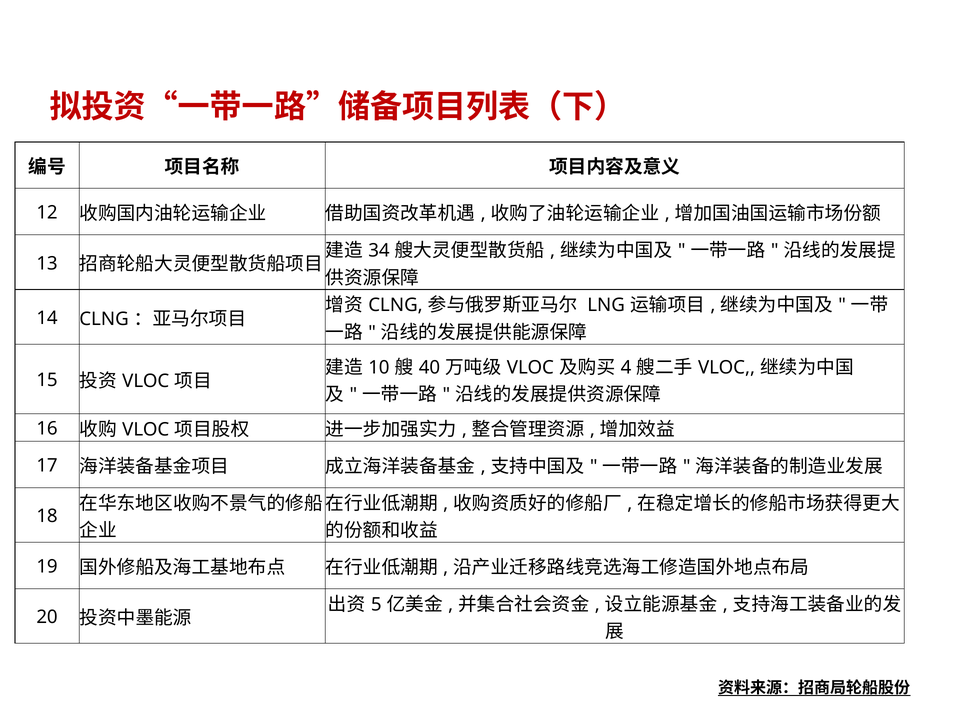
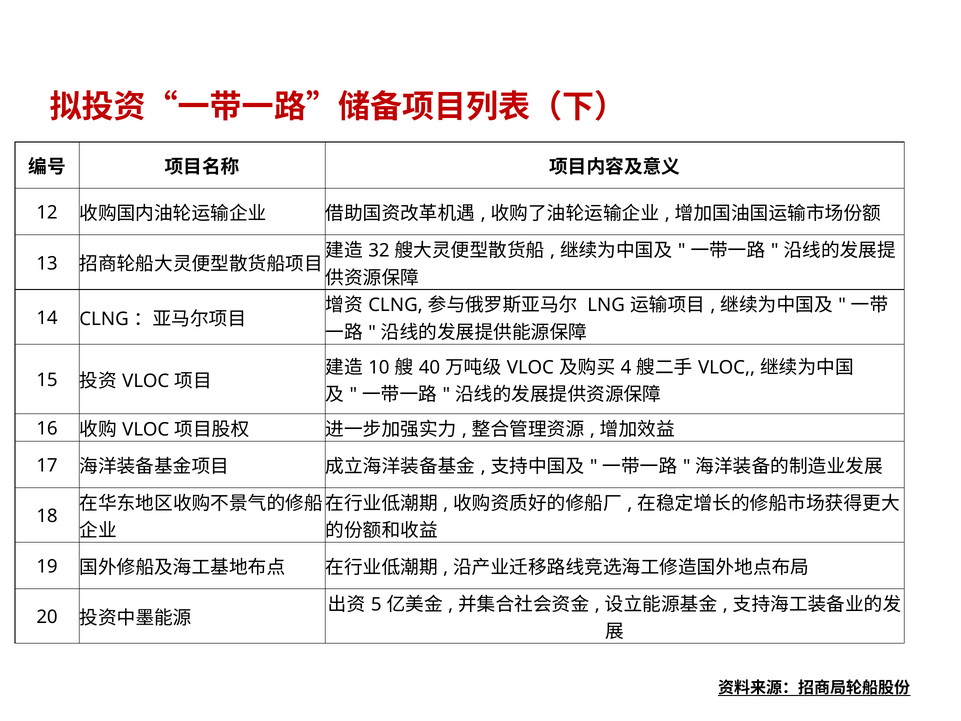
34: 34 -> 32 (379, 251)
